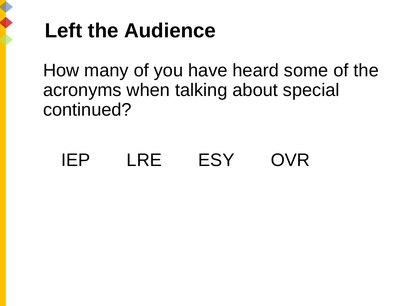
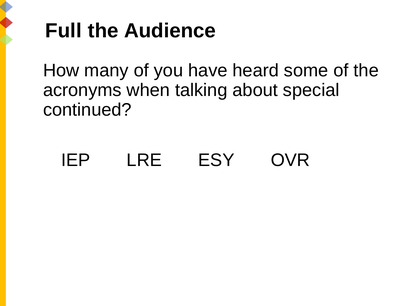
Left: Left -> Full (63, 31)
